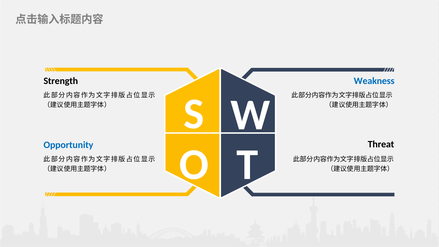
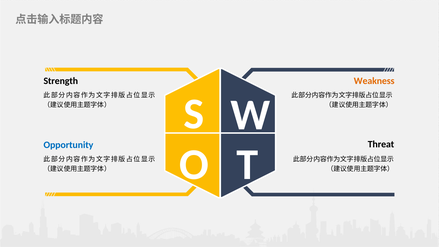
Weakness colour: blue -> orange (374, 81)
